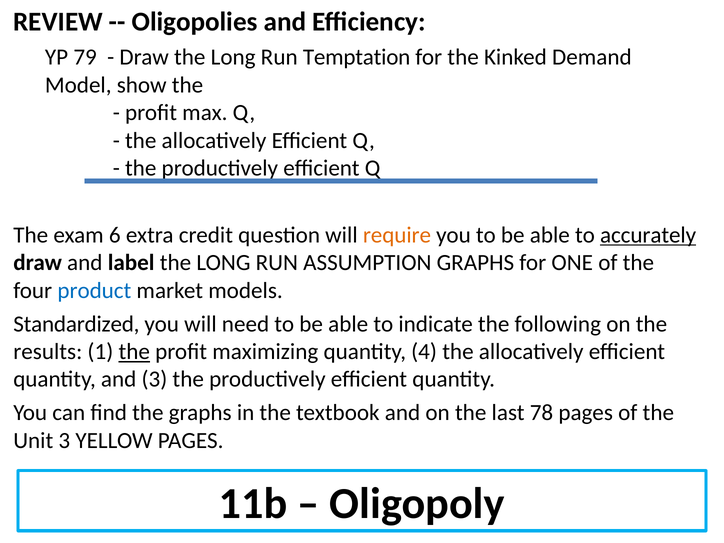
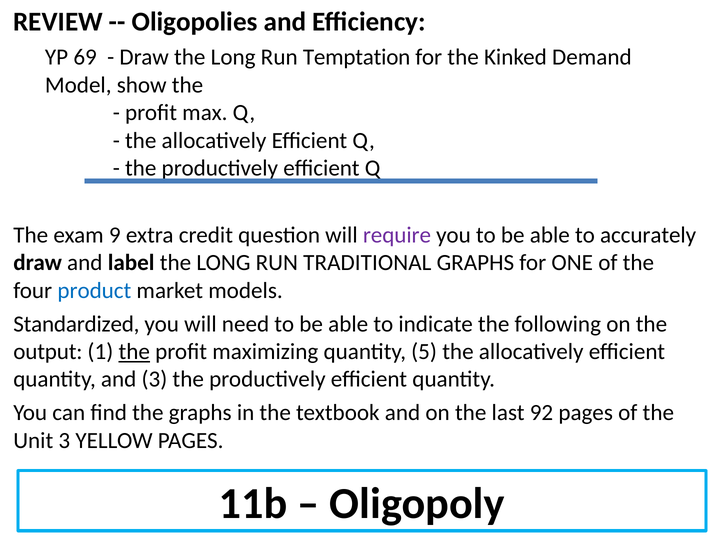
79: 79 -> 69 (85, 57)
6: 6 -> 9 (115, 235)
require colour: orange -> purple (397, 235)
accurately underline: present -> none (648, 235)
ASSUMPTION: ASSUMPTION -> TRADITIONAL (367, 263)
results: results -> output (48, 352)
4: 4 -> 5 (424, 352)
78: 78 -> 92 (541, 413)
